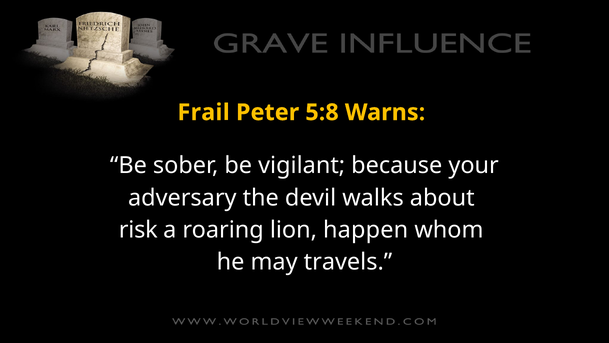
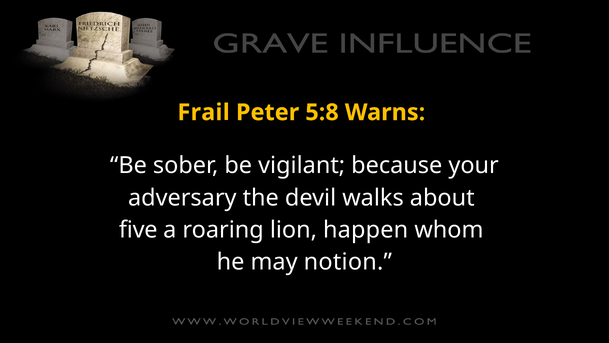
risk: risk -> five (138, 230)
travels: travels -> notion (348, 262)
